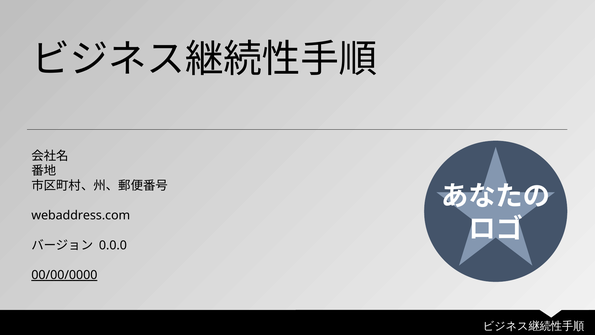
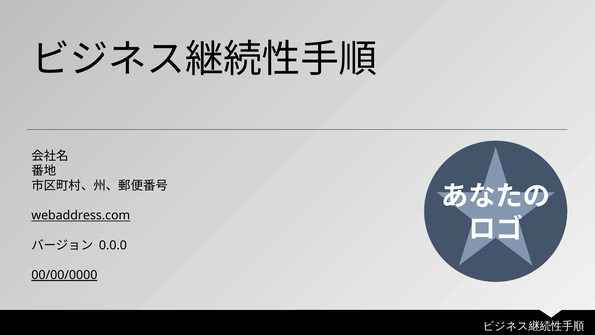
webaddress.com underline: none -> present (81, 215)
